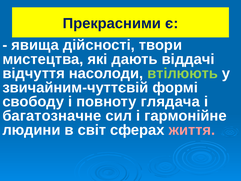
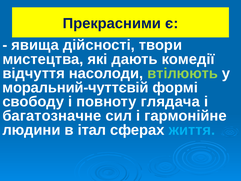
віддачі: віддачі -> комедії (188, 59)
звичайним-чуттєвій: звичайним-чуттєвій -> моральний-чуттєвій (75, 87)
світ: світ -> італ (92, 130)
життя colour: pink -> light blue (192, 130)
